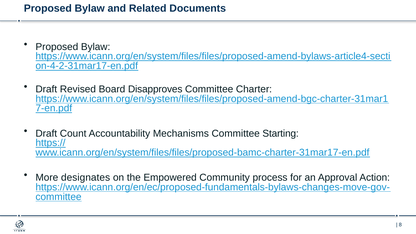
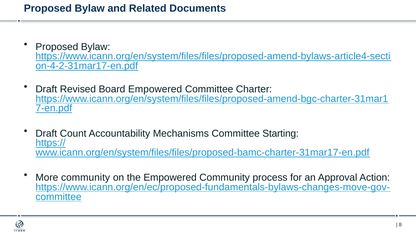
Board Disapproves: Disapproves -> Empowered (155, 89)
More designates: designates -> community (86, 178)
